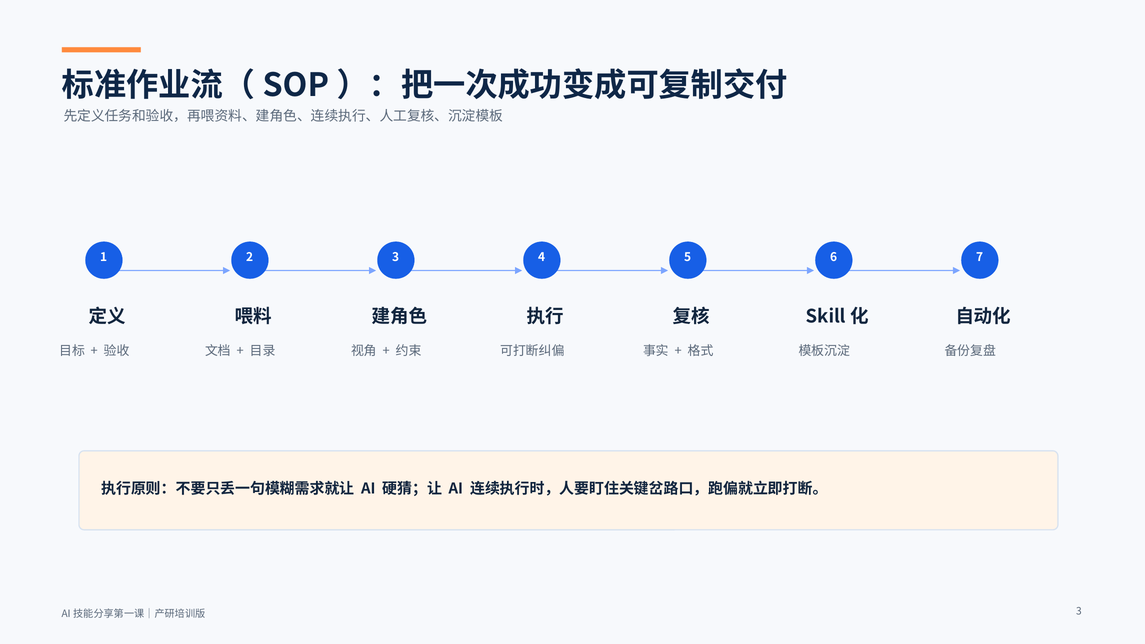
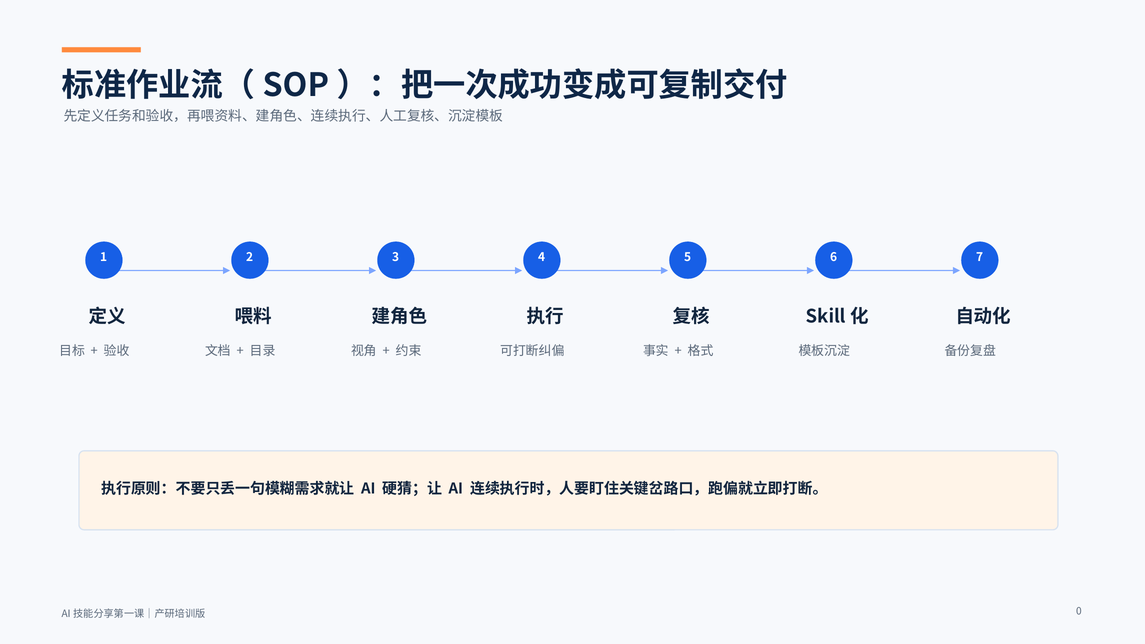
3: 3 -> 0 (1079, 611)
